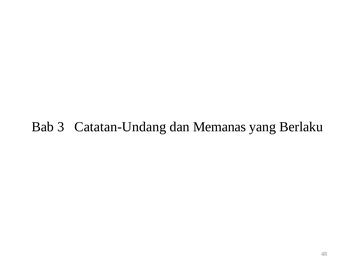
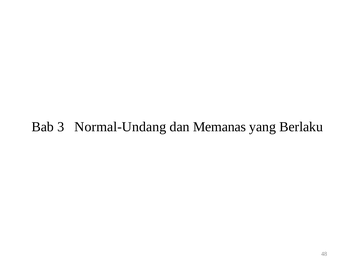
Catatan-Undang: Catatan-Undang -> Normal-Undang (120, 127)
